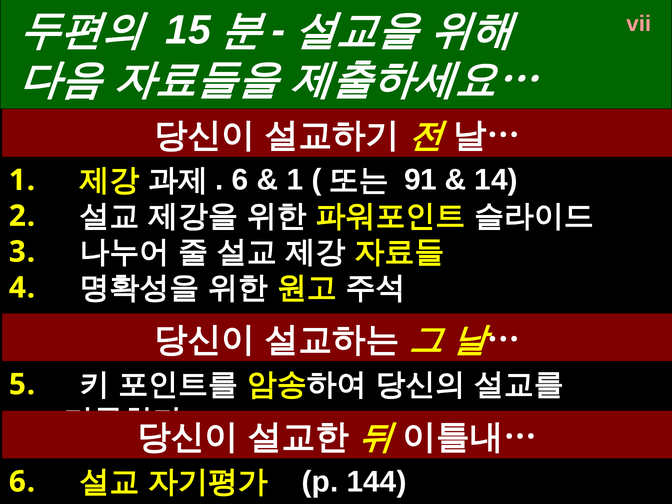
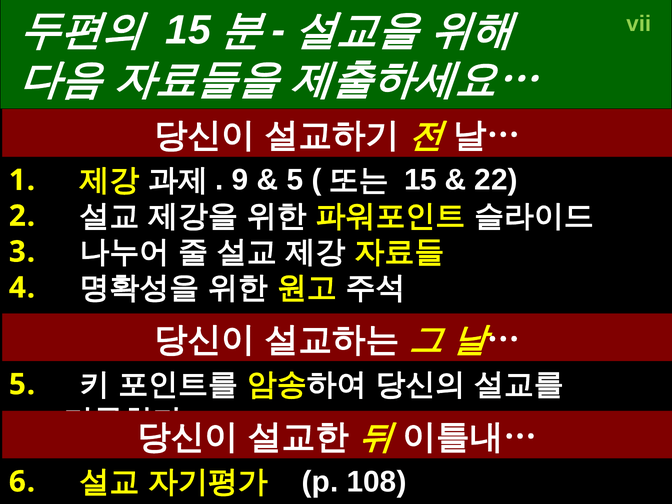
vii colour: pink -> light green (639, 24)
6: 6 -> 9 (240, 180)
1: 1 -> 5 (295, 180)
91: 91 -> 15 (421, 180)
14: 14 -> 22 (496, 180)
144: 144 -> 108 (377, 482)
